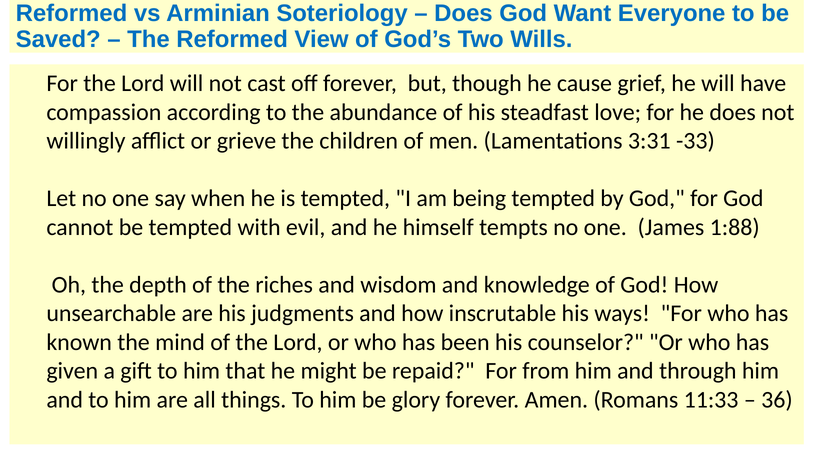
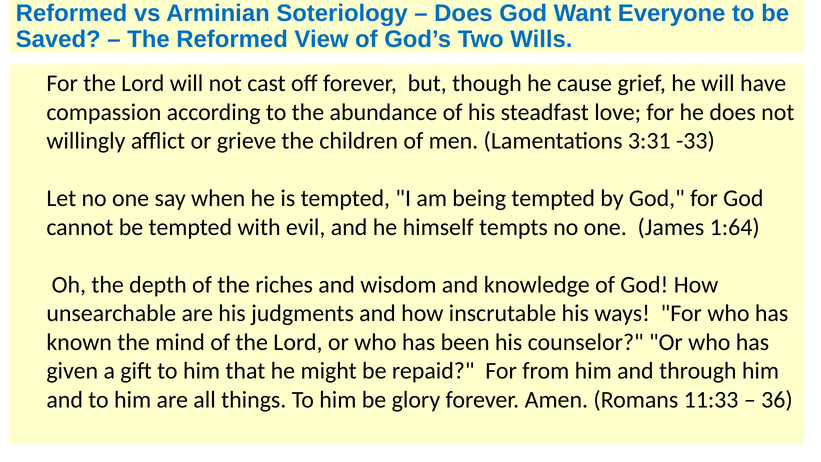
1:88: 1:88 -> 1:64 (735, 227)
